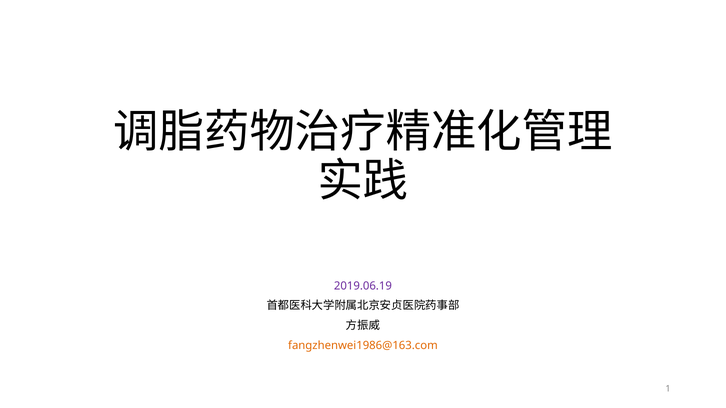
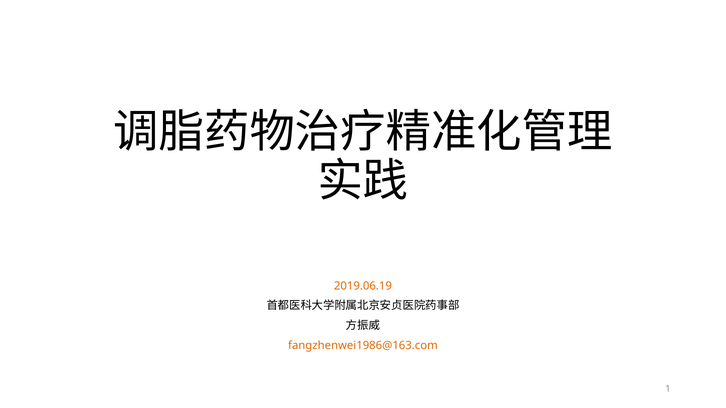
2019.06.19 colour: purple -> orange (363, 286)
